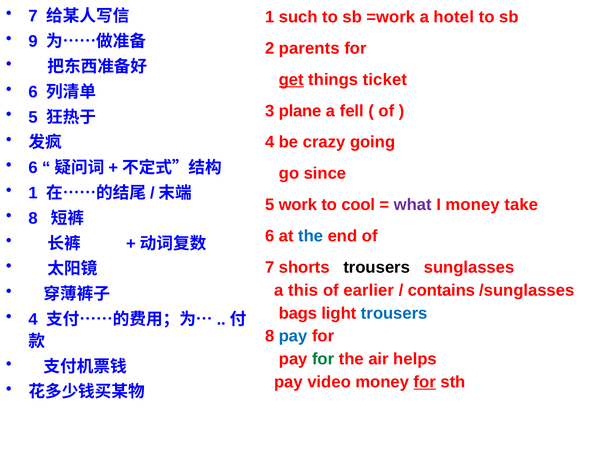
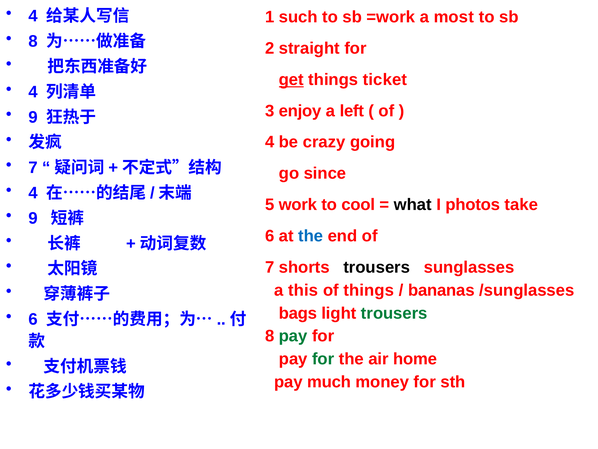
7: 7 -> 4 (33, 16)
hotel: hotel -> most (454, 17)
9: 9 -> 8 (33, 41)
parents: parents -> straight (309, 48)
6: 6 -> 4 (33, 92)
plane: plane -> enjoy (300, 111)
fell: fell -> left (352, 111)
5: 5 -> 9 (33, 117)
6: 6 -> 7 (33, 168)
1: 1 -> 4 (33, 193)
what colour: purple -> black (413, 204)
I money: money -> photos (473, 204)
8: 8 -> 9 (33, 218)
of earlier: earlier -> things (369, 290)
contains: contains -> bananas (441, 290)
trousers colour: blue -> green (394, 313)
4: 4 -> 6 (33, 319)
pay colour: blue -> green (293, 336)
helps: helps -> home (415, 359)
video: video -> much (329, 382)
for underline: present -> none (425, 382)
